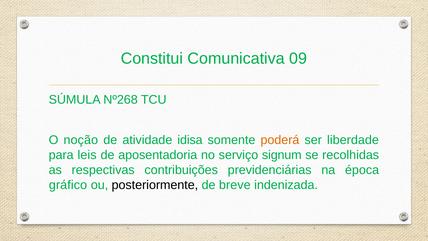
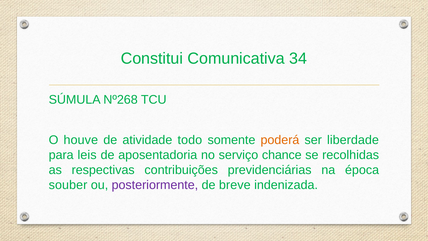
09: 09 -> 34 (298, 58)
noção: noção -> houve (81, 140)
idisa: idisa -> todo (190, 140)
signum: signum -> chance (282, 155)
gráfico: gráfico -> souber (68, 185)
posteriormente colour: black -> purple (155, 185)
